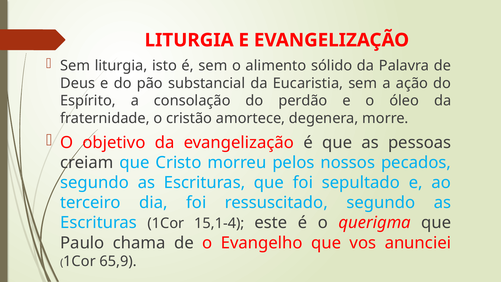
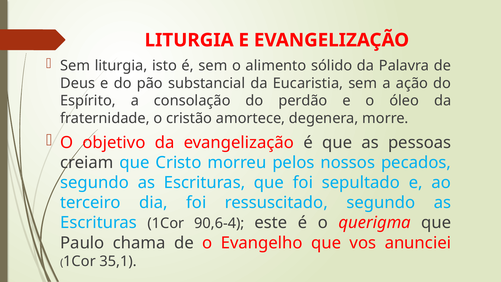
15,1-4: 15,1-4 -> 90,6-4 (219, 223)
65,9: 65,9 -> 35,1 (118, 261)
